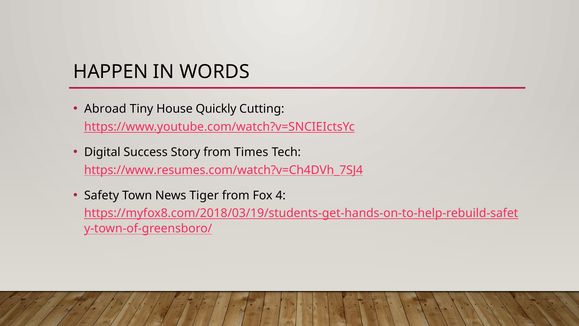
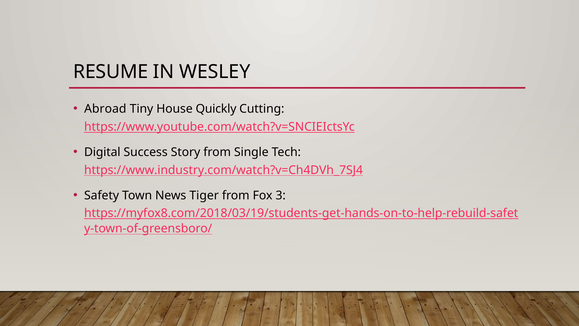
HAPPEN: HAPPEN -> RESUME (111, 72)
WORDS: WORDS -> WESLEY (215, 72)
Times: Times -> Single (251, 152)
https://www.resumes.com/watch?v=Ch4DVh_7SJ4: https://www.resumes.com/watch?v=Ch4DVh_7SJ4 -> https://www.industry.com/watch?v=Ch4DVh_7SJ4 (224, 170)
4: 4 -> 3 (281, 195)
